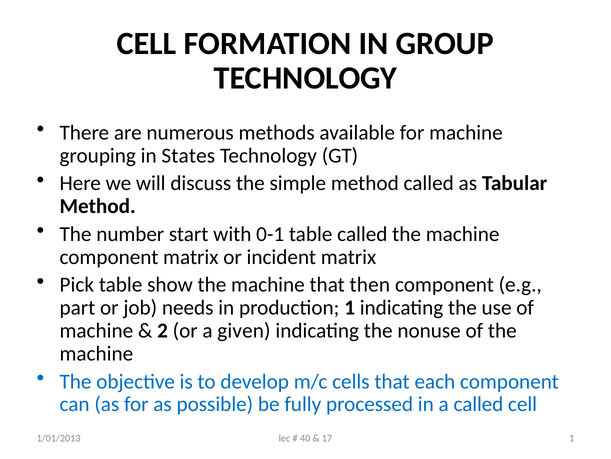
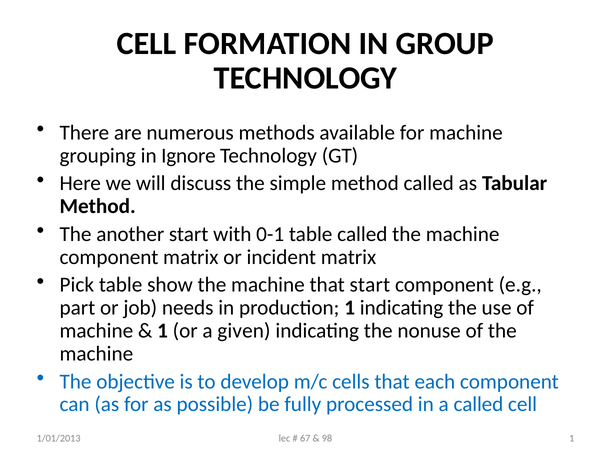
States: States -> Ignore (188, 155)
number: number -> another (130, 234)
that then: then -> start (370, 284)
2: 2 -> 1 (163, 330)
40: 40 -> 67 (305, 438)
17: 17 -> 98 (327, 438)
